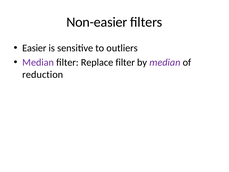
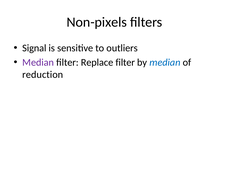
Non-easier: Non-easier -> Non-pixels (97, 22)
Easier: Easier -> Signal (34, 48)
median colour: purple -> blue (165, 62)
